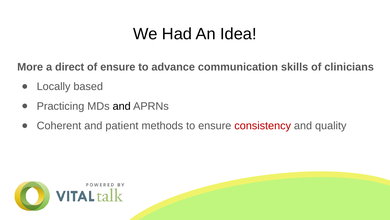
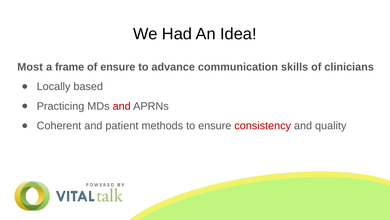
More: More -> Most (30, 67)
direct: direct -> frame (70, 67)
and colour: black -> red (122, 106)
